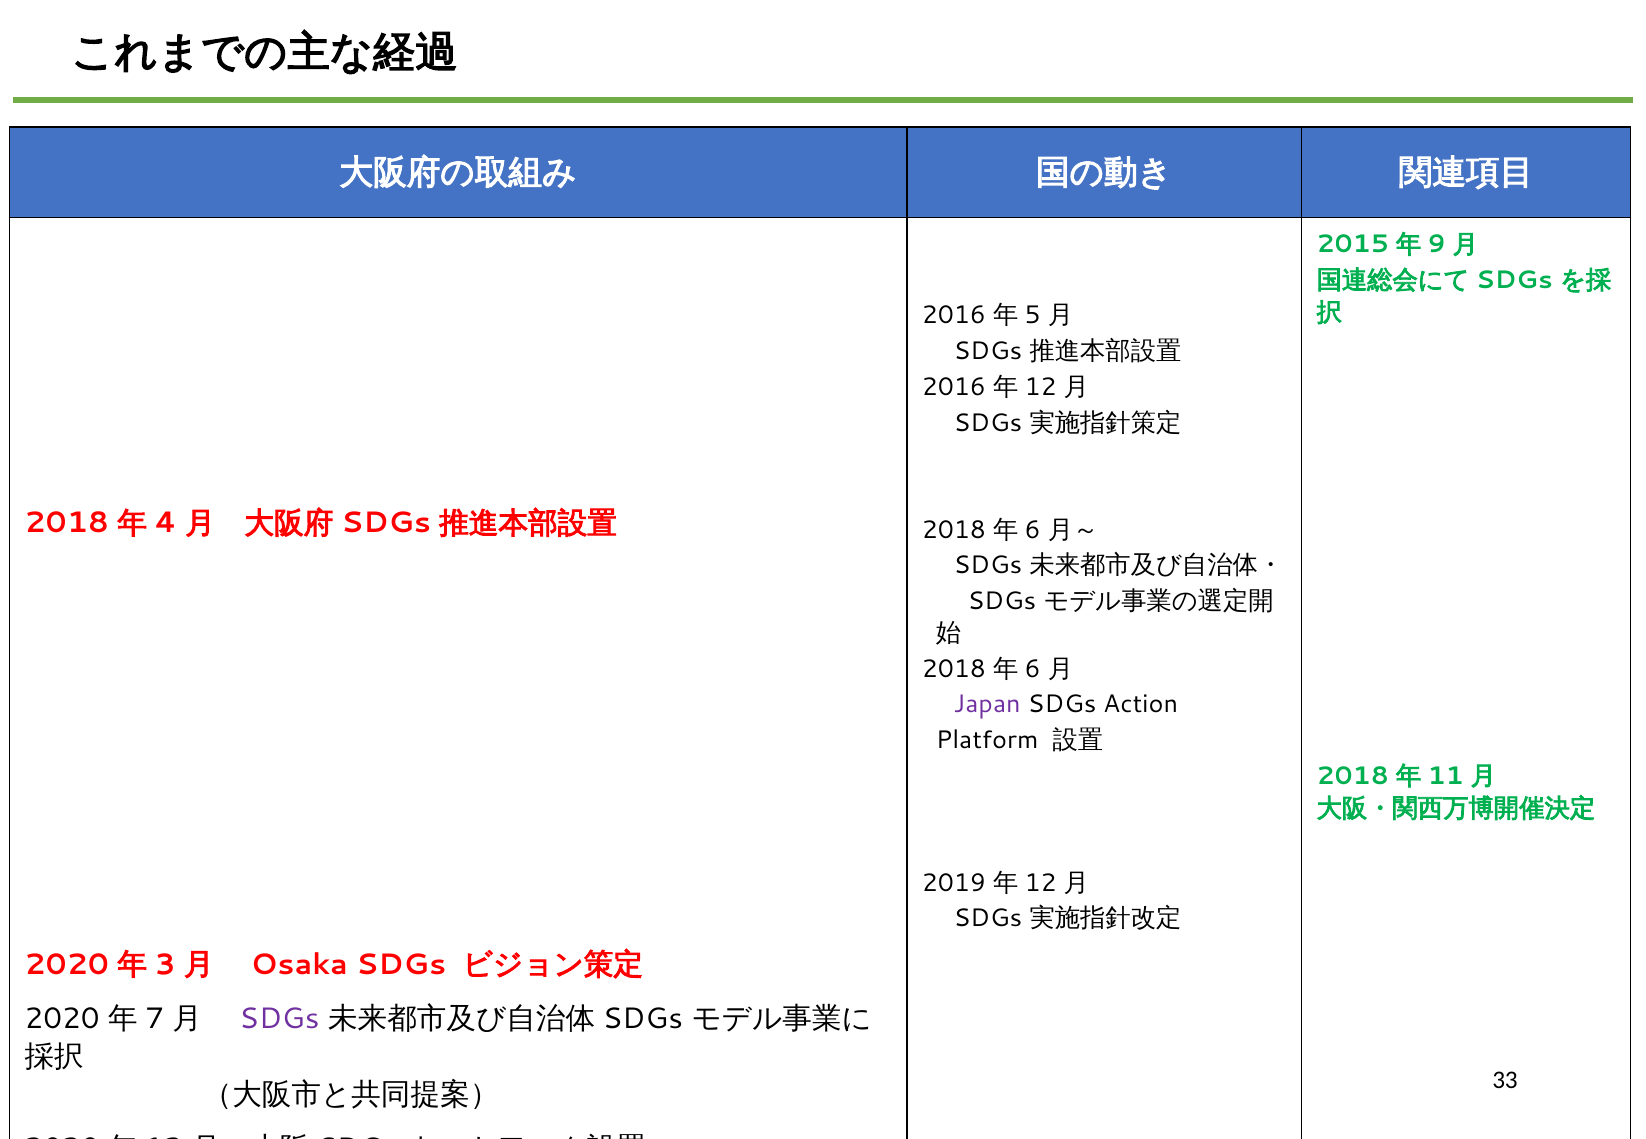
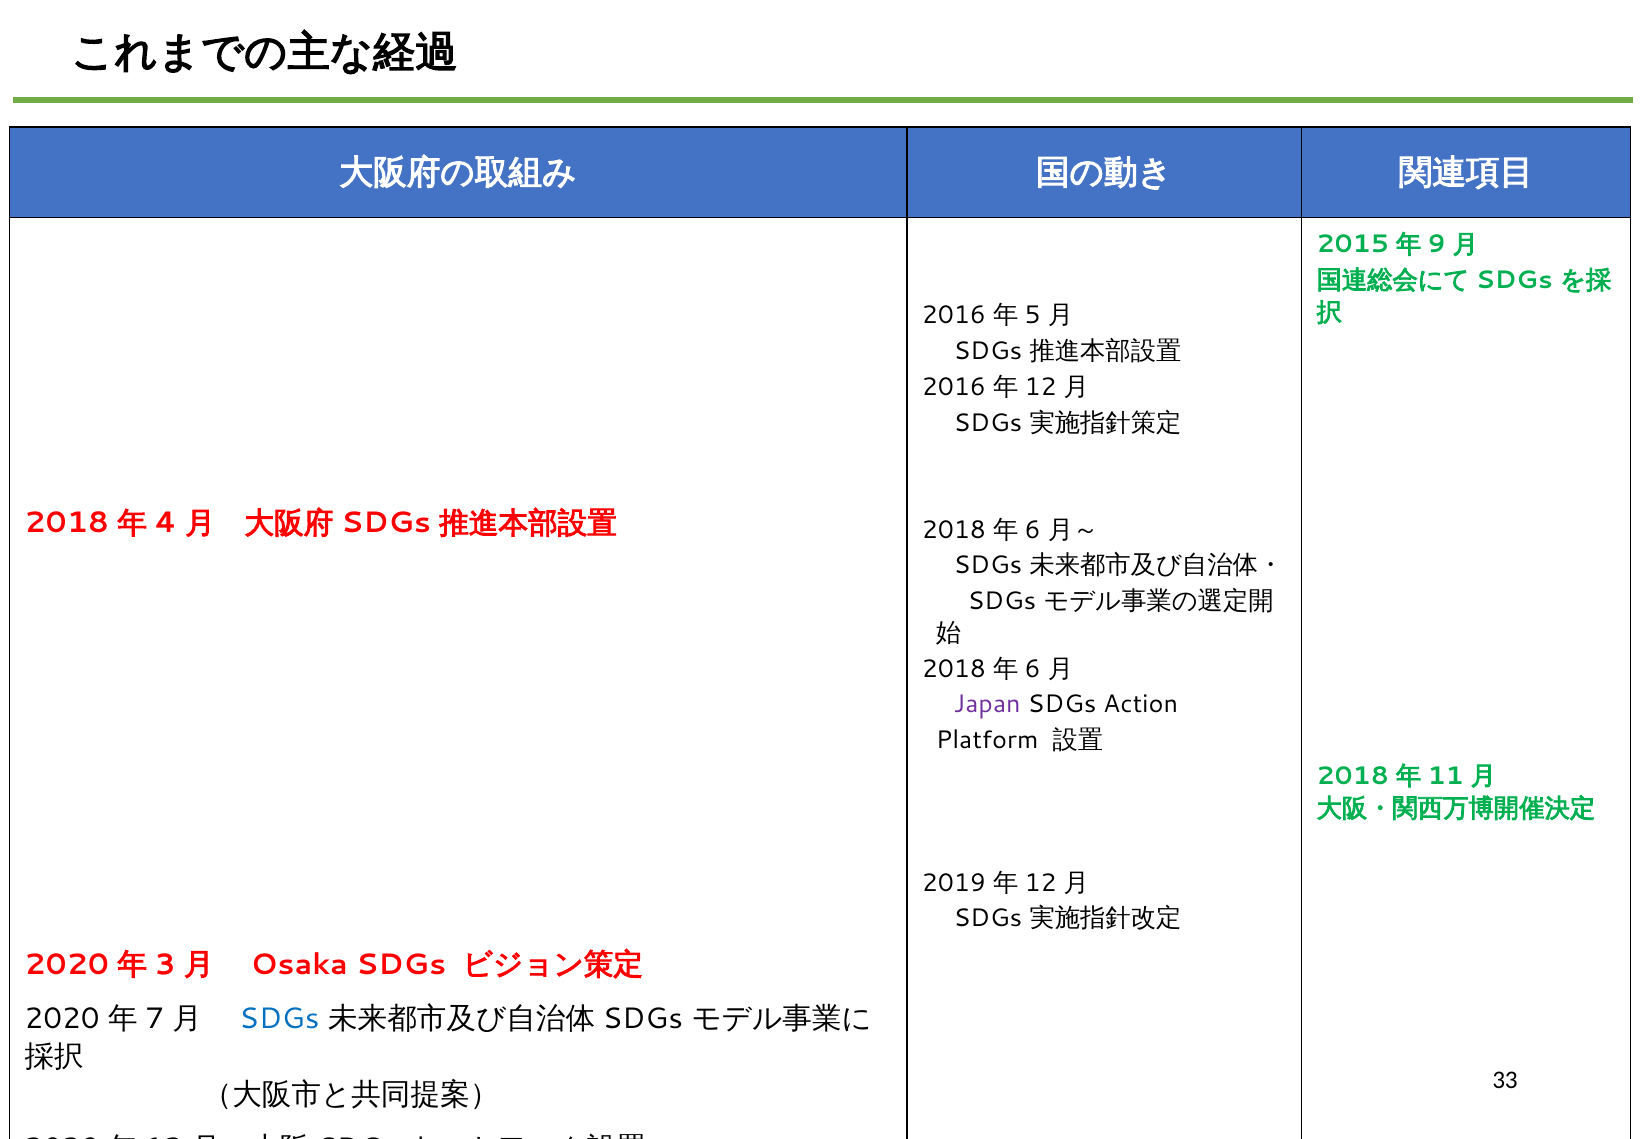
SDGs colour: purple -> blue (279, 1019)
